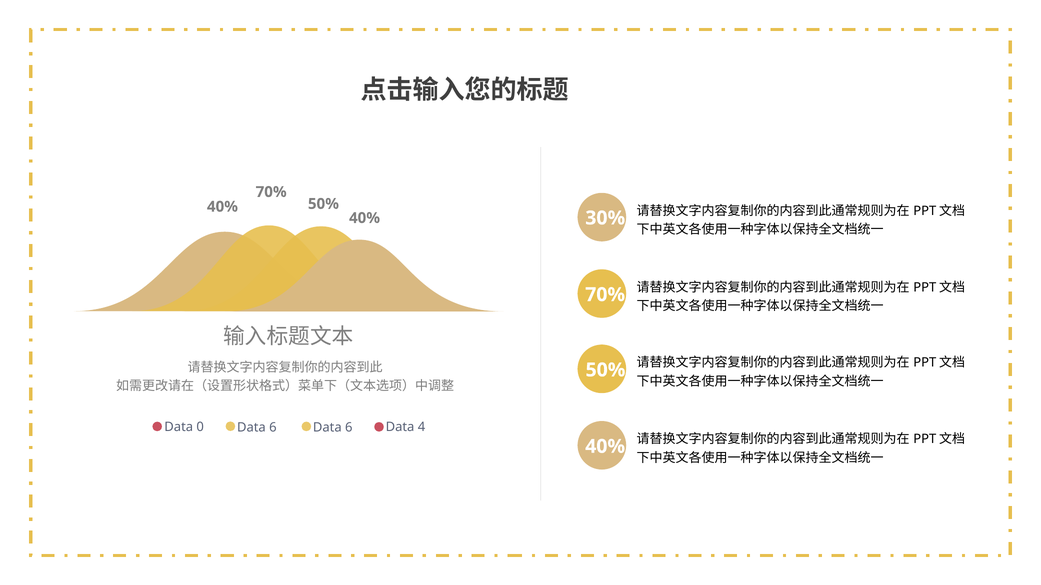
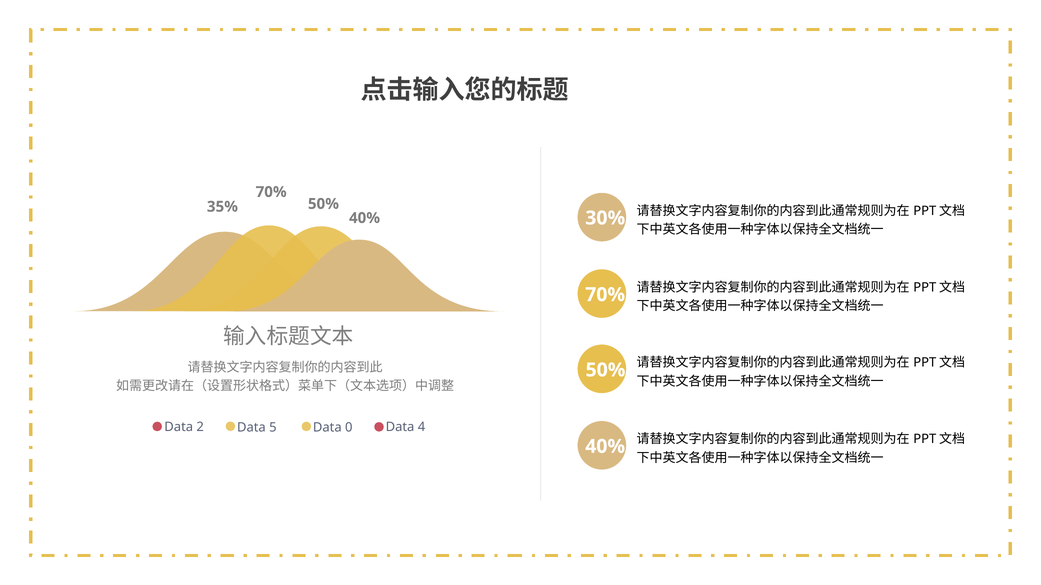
40%: 40% -> 35% (222, 207)
0: 0 -> 2 (200, 428)
6: 6 -> 5 (273, 428)
6: 6 -> 0 (349, 428)
